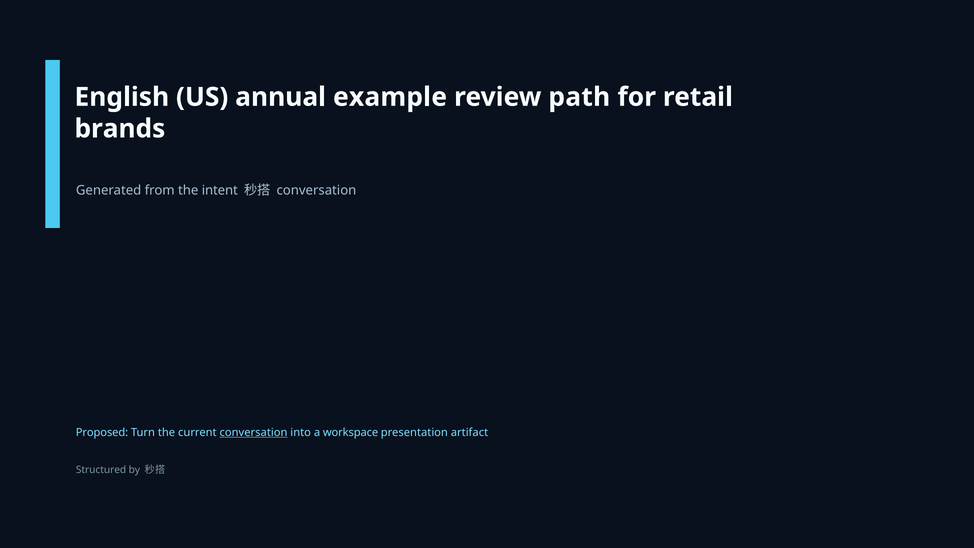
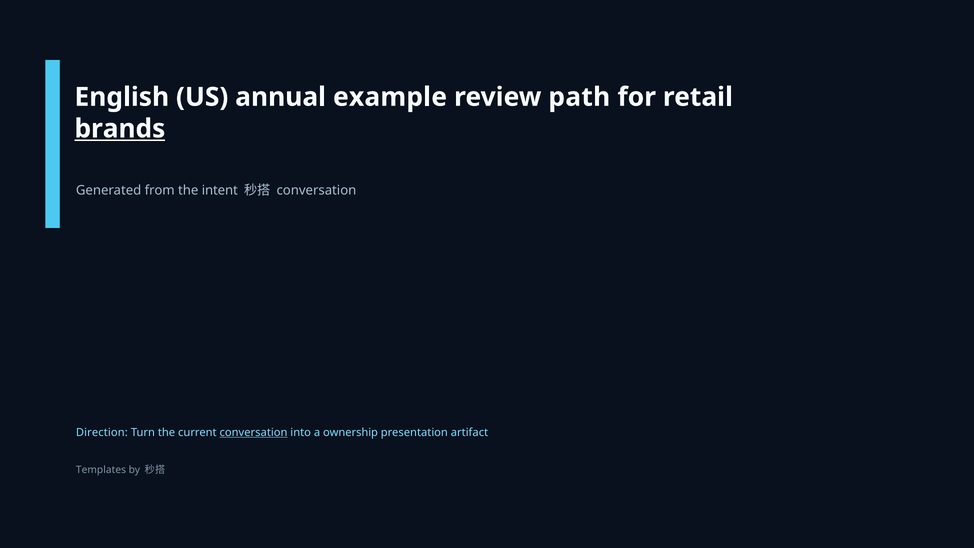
brands underline: none -> present (120, 129)
Proposed: Proposed -> Direction (102, 432)
workspace: workspace -> ownership (351, 432)
Structured: Structured -> Templates (101, 470)
